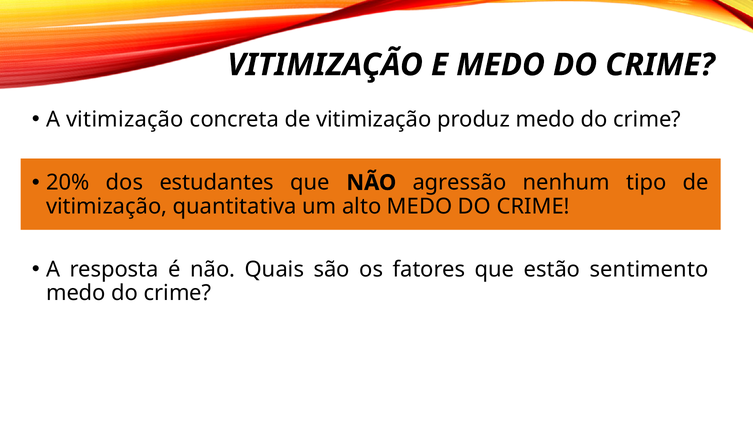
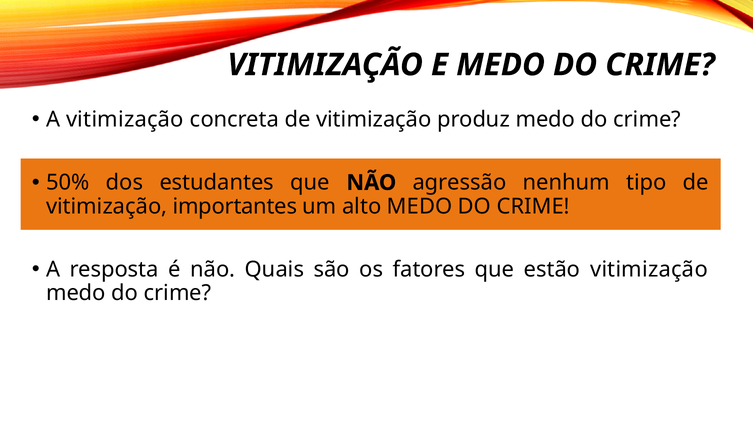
20%: 20% -> 50% (68, 182)
quantitativa: quantitativa -> importantes (235, 206)
estão sentimento: sentimento -> vitimização (649, 269)
